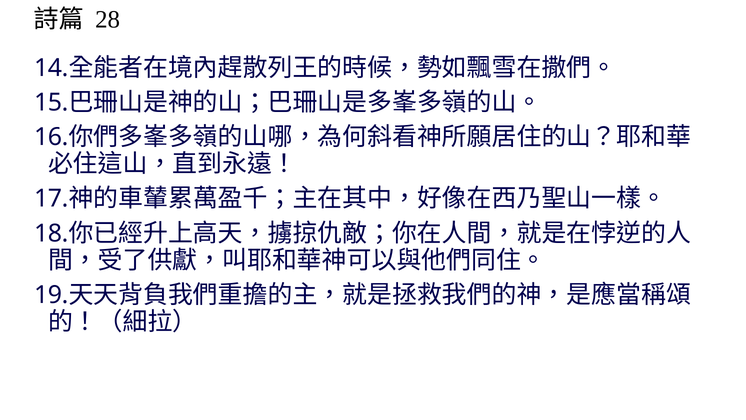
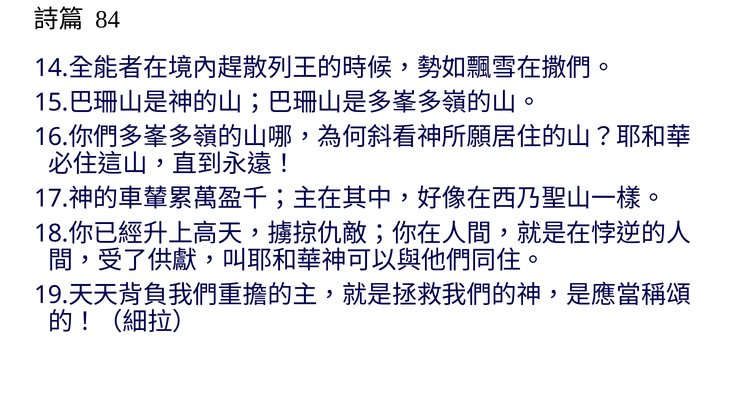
28: 28 -> 84 (108, 19)
